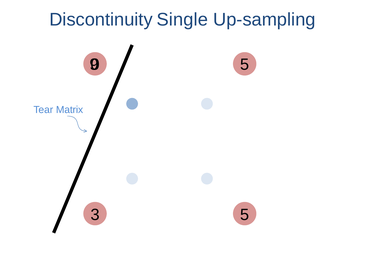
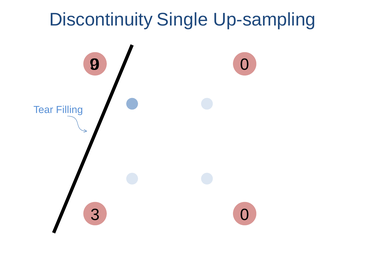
5: 5 -> 0 (245, 64)
Matrix: Matrix -> Filling (69, 110)
5: 5 -> 0 (245, 214)
